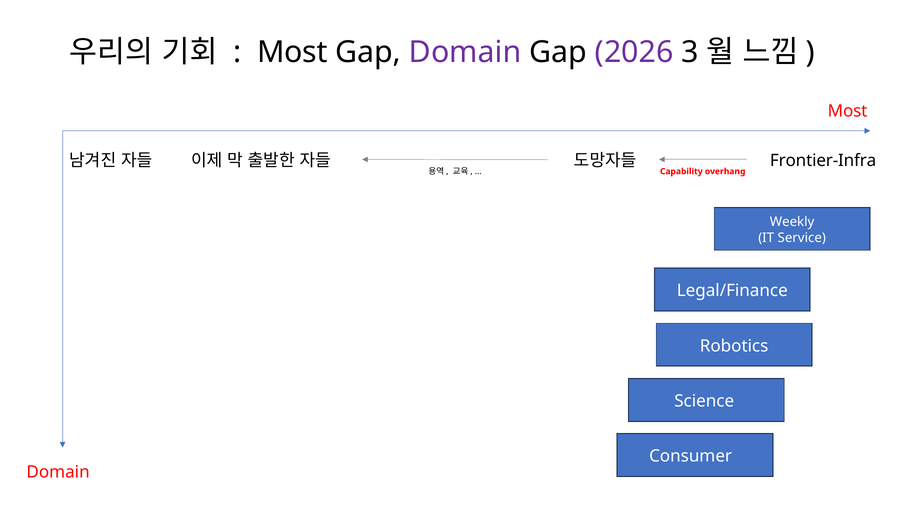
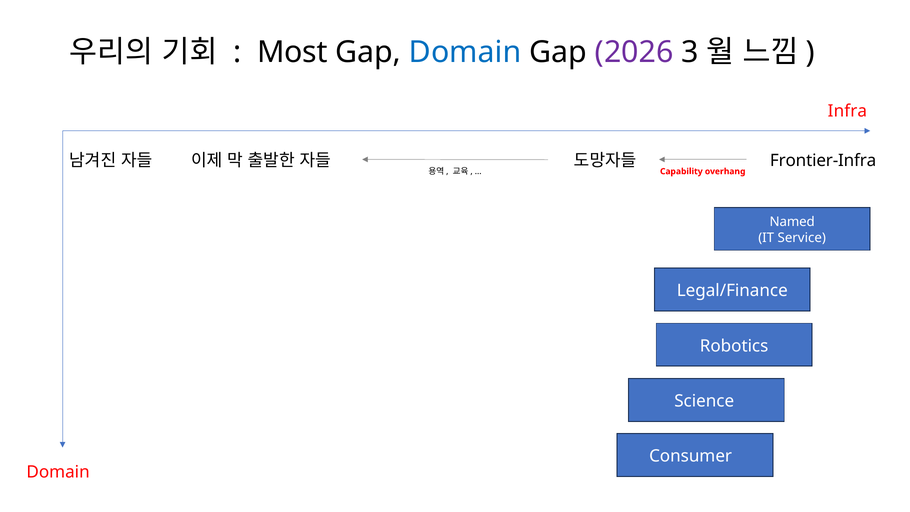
Domain colour: purple -> blue (465, 52)
Most: Most -> Infra (847, 111)
Weekly: Weekly -> Named (792, 222)
